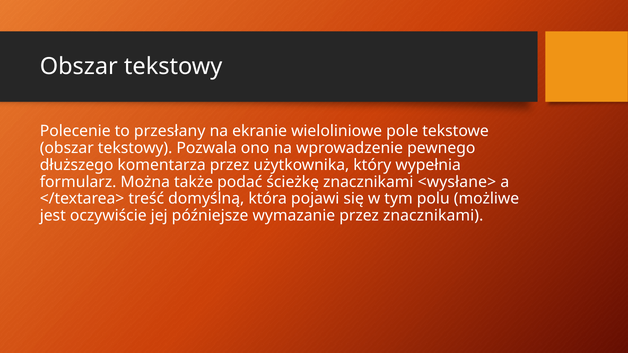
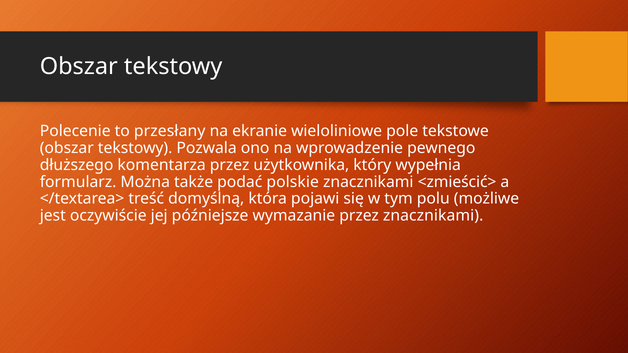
ścieżkę: ścieżkę -> polskie (293, 182)
<wysłane>: <wysłane> -> <zmieścić> (457, 182)
